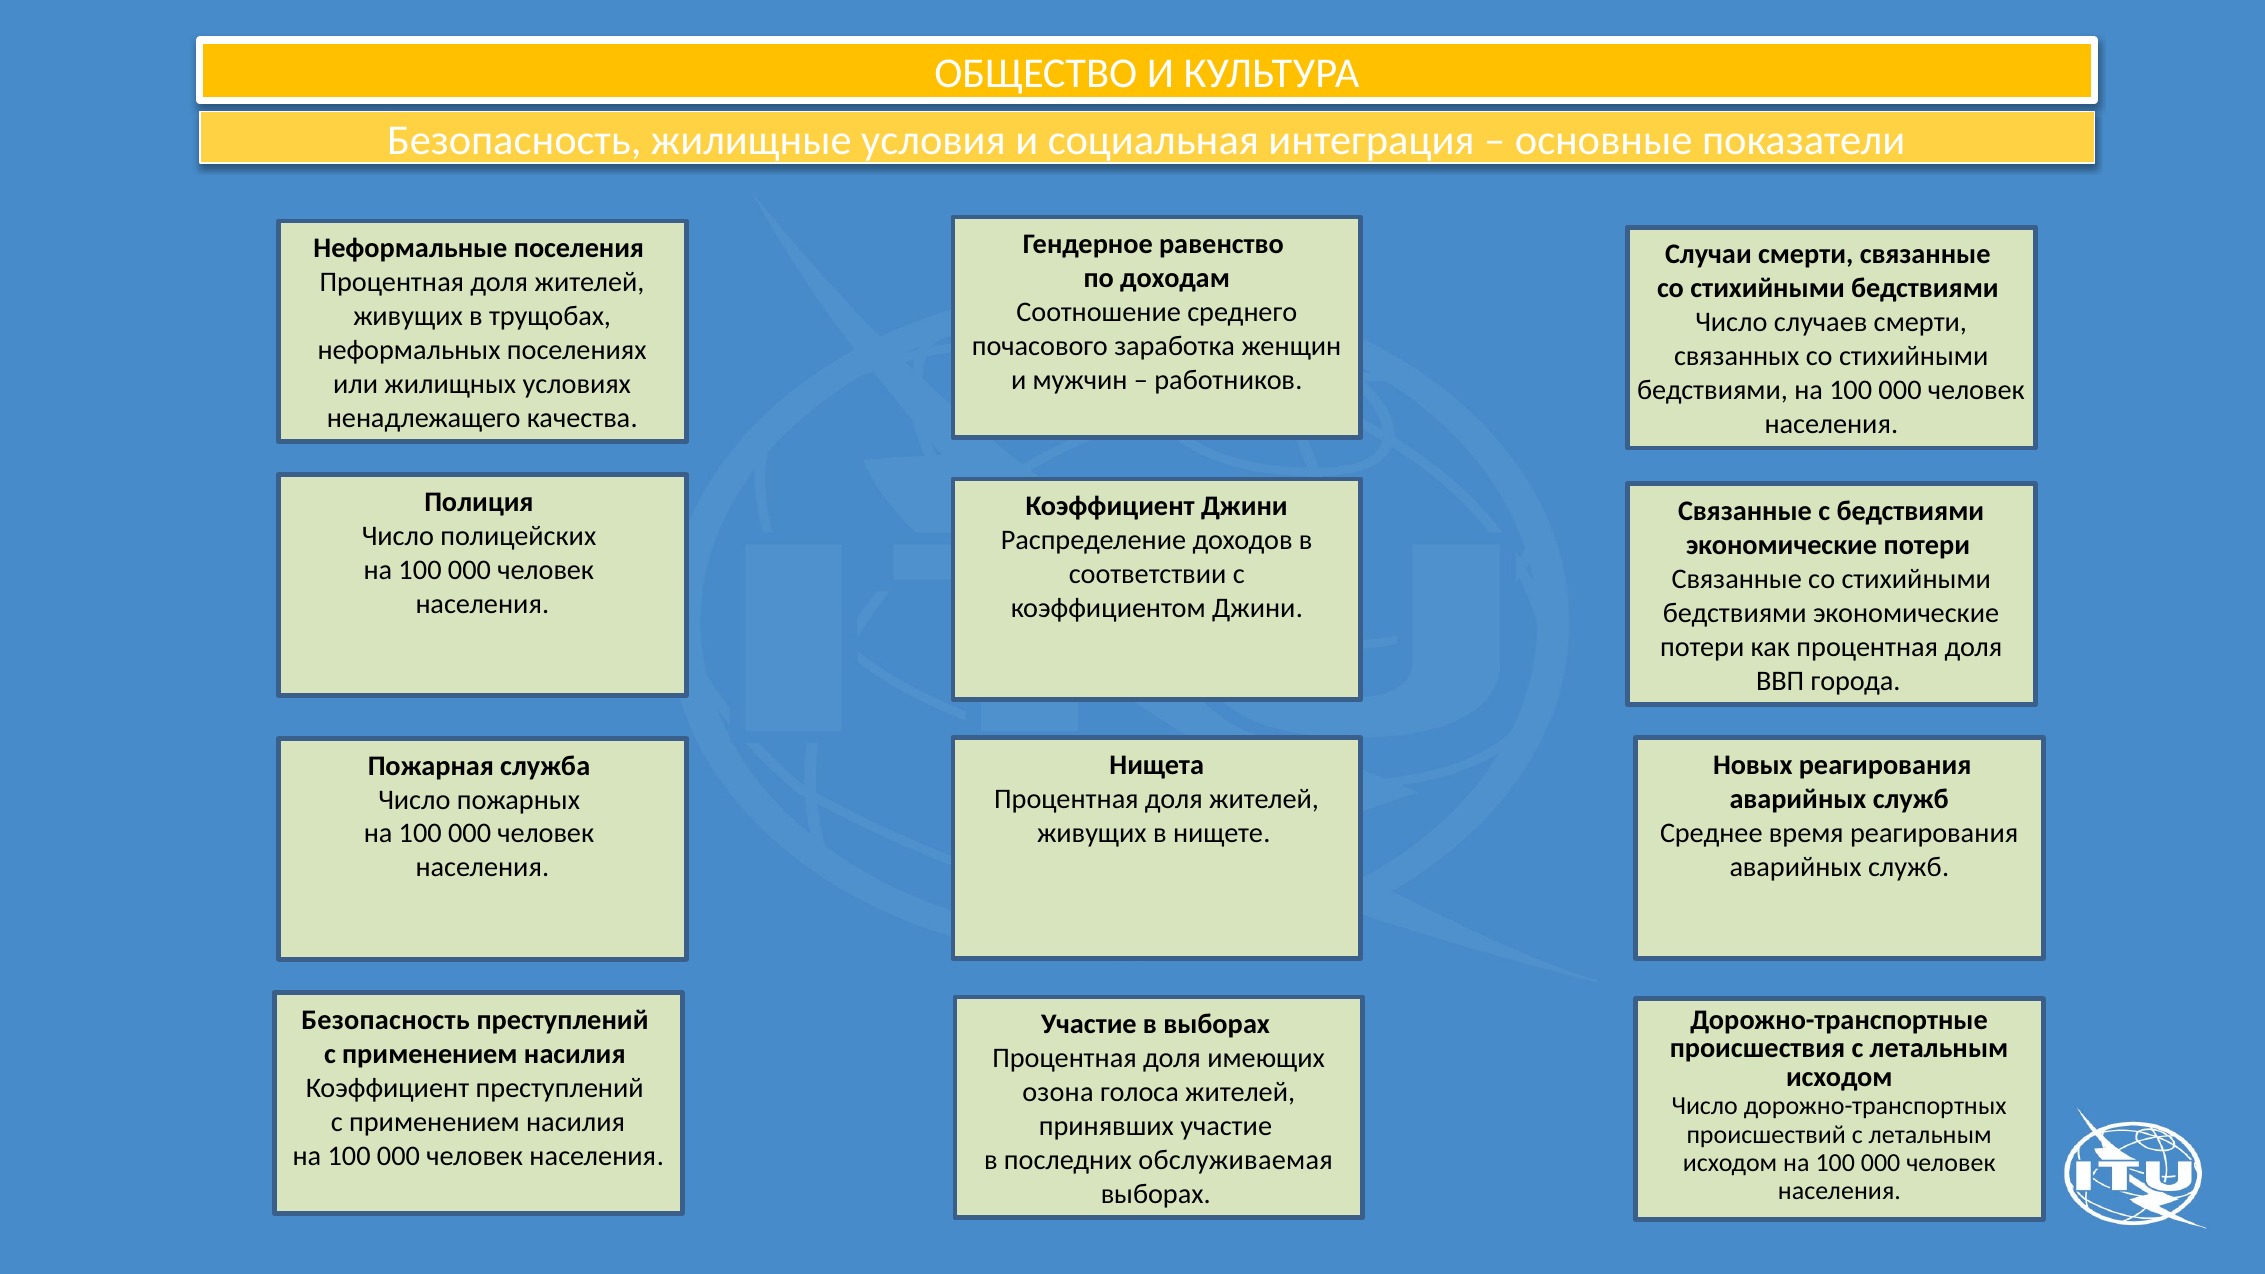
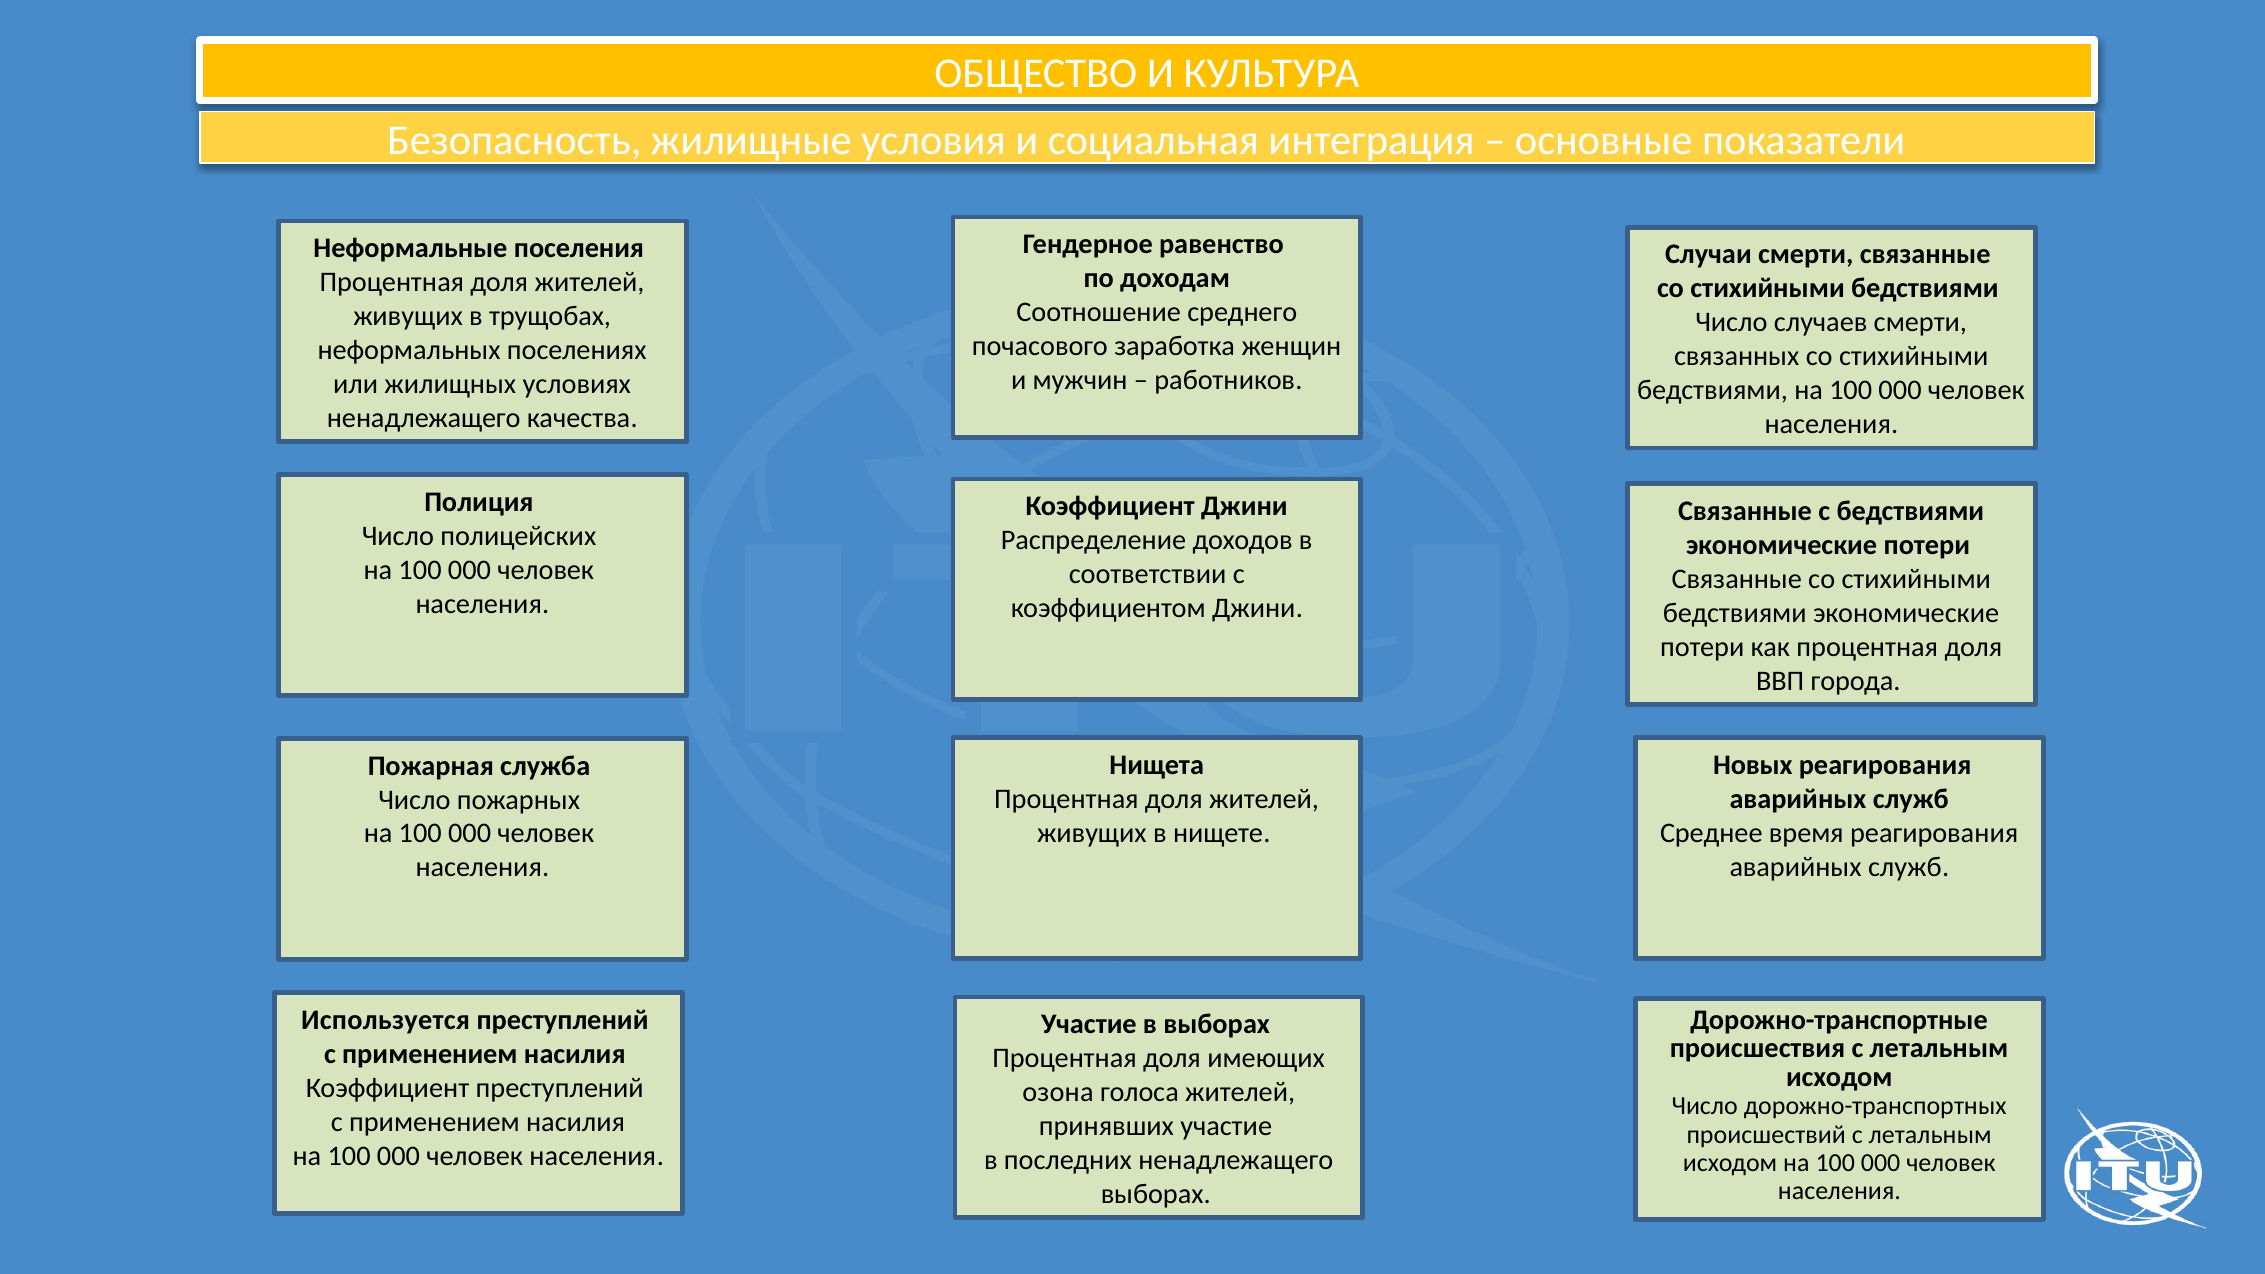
Безопасность: Безопасность -> Используется (386, 1020)
последних обслуживаемая: обслуживаемая -> ненадлежащего (1236, 1160)
